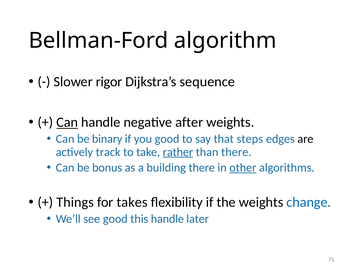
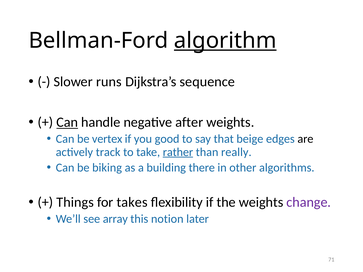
algorithm underline: none -> present (225, 41)
rigor: rigor -> runs (109, 82)
binary: binary -> vertex (107, 139)
steps: steps -> beige (250, 139)
than there: there -> really (236, 152)
bonus: bonus -> biking (107, 168)
other underline: present -> none (243, 168)
change colour: blue -> purple (309, 203)
see good: good -> array (115, 219)
this handle: handle -> notion (167, 219)
